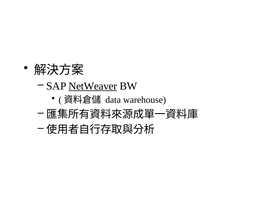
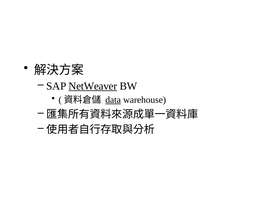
data underline: none -> present (113, 100)
